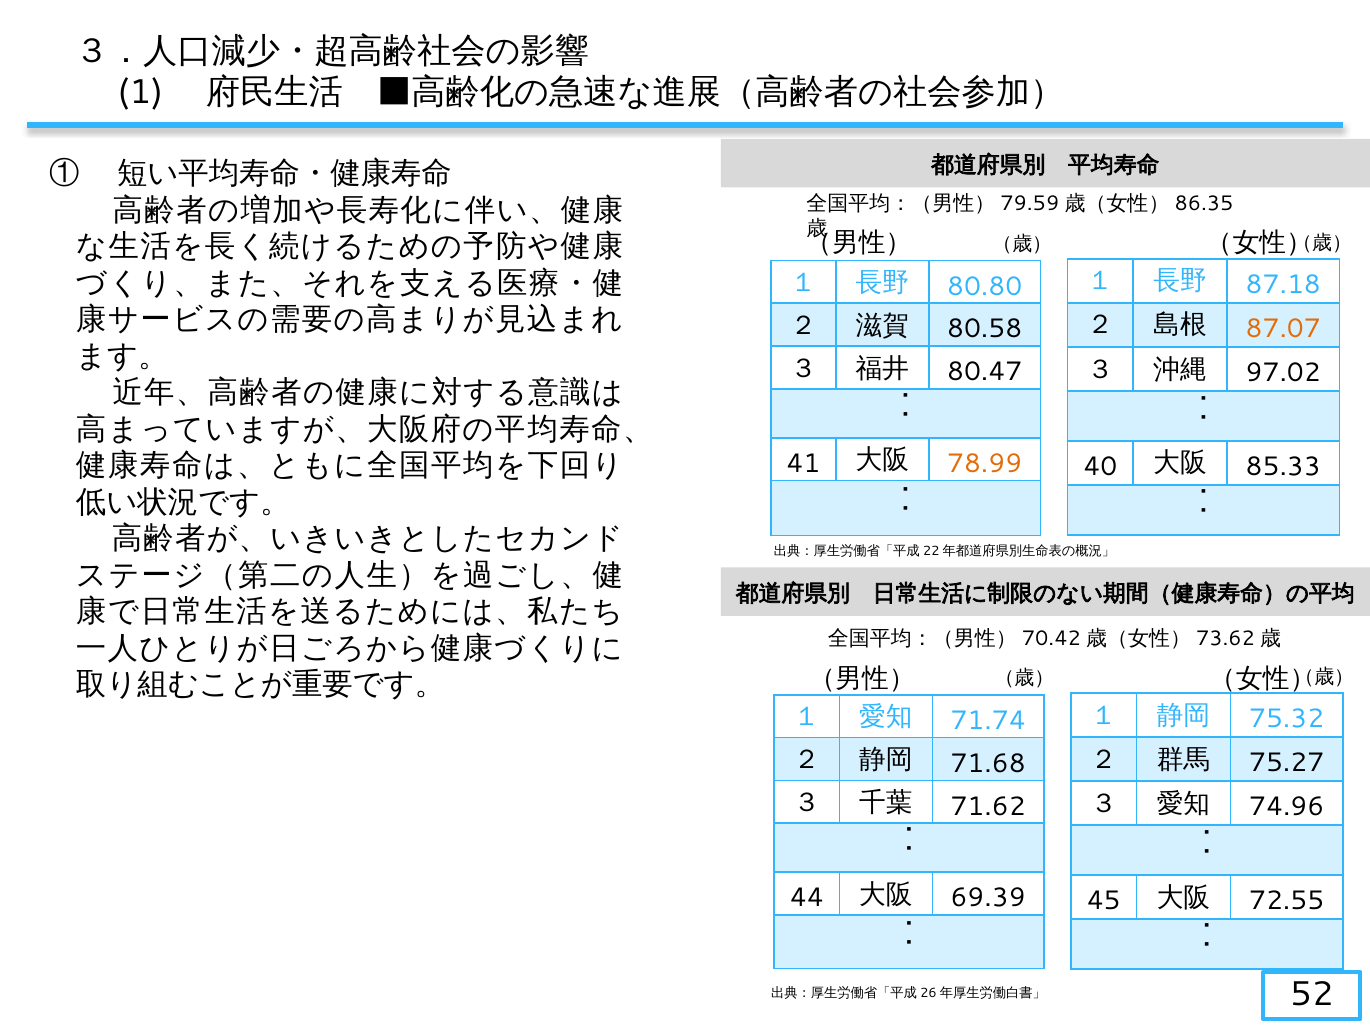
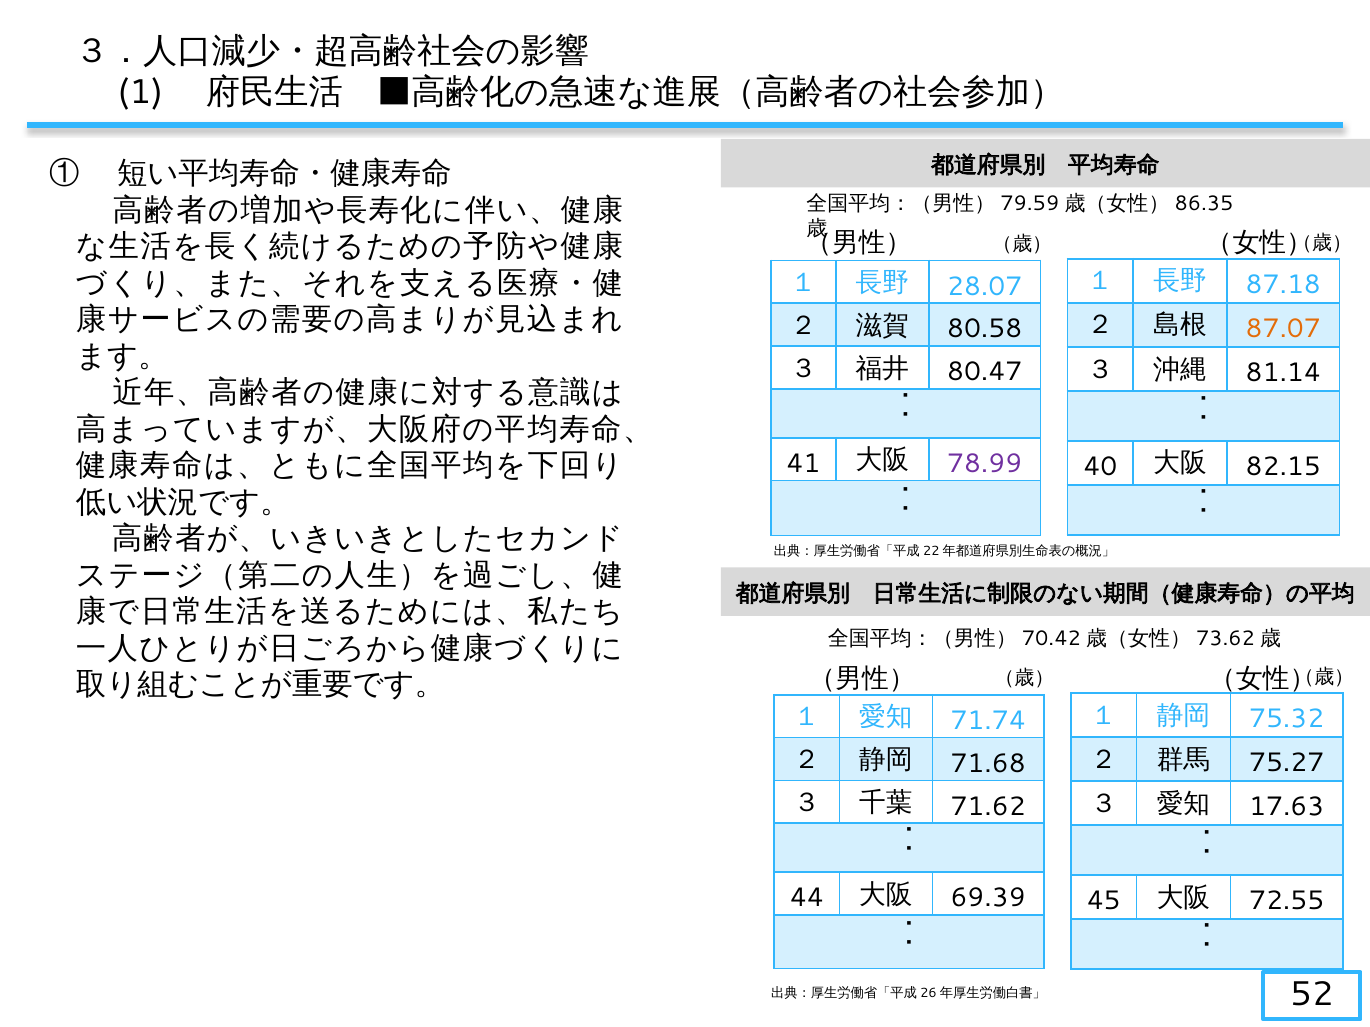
80.80: 80.80 -> 28.07 (985, 286)
97.02: 97.02 -> 81.14 (1283, 373)
78.99 colour: orange -> purple (985, 464)
85.33: 85.33 -> 82.15 (1283, 467)
74.96: 74.96 -> 17.63 (1287, 807)
